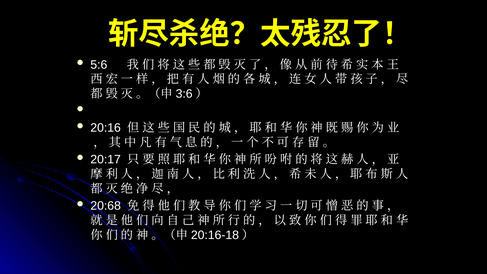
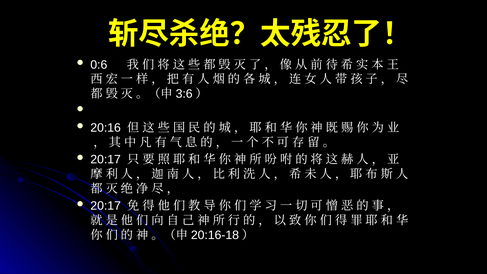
5:6: 5:6 -> 0:6 (99, 65)
20:68: 20:68 -> 20:17 (106, 206)
